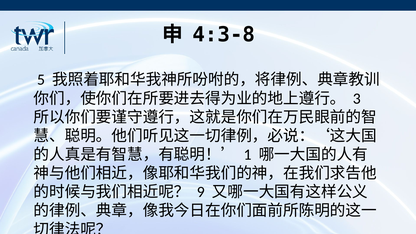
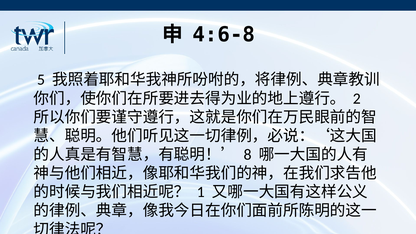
4:3-8: 4:3-8 -> 4:6-8 (224, 35)
3: 3 -> 2 (357, 99)
1: 1 -> 8 (248, 155)
9: 9 -> 1 (201, 192)
